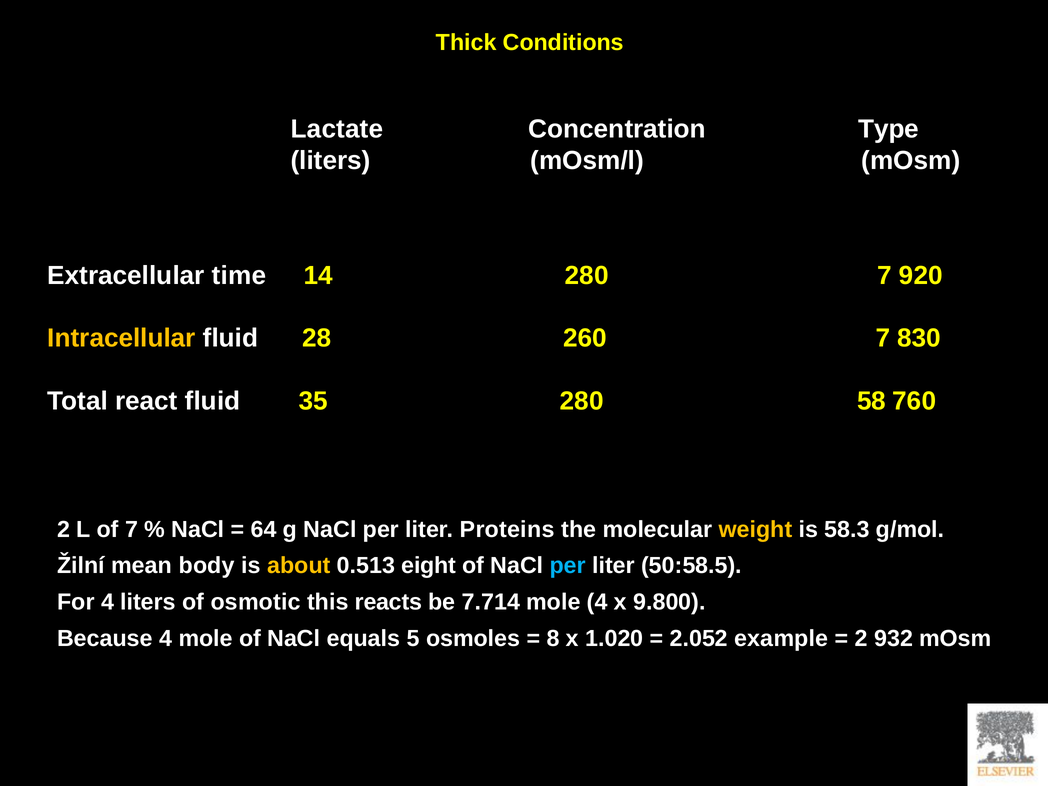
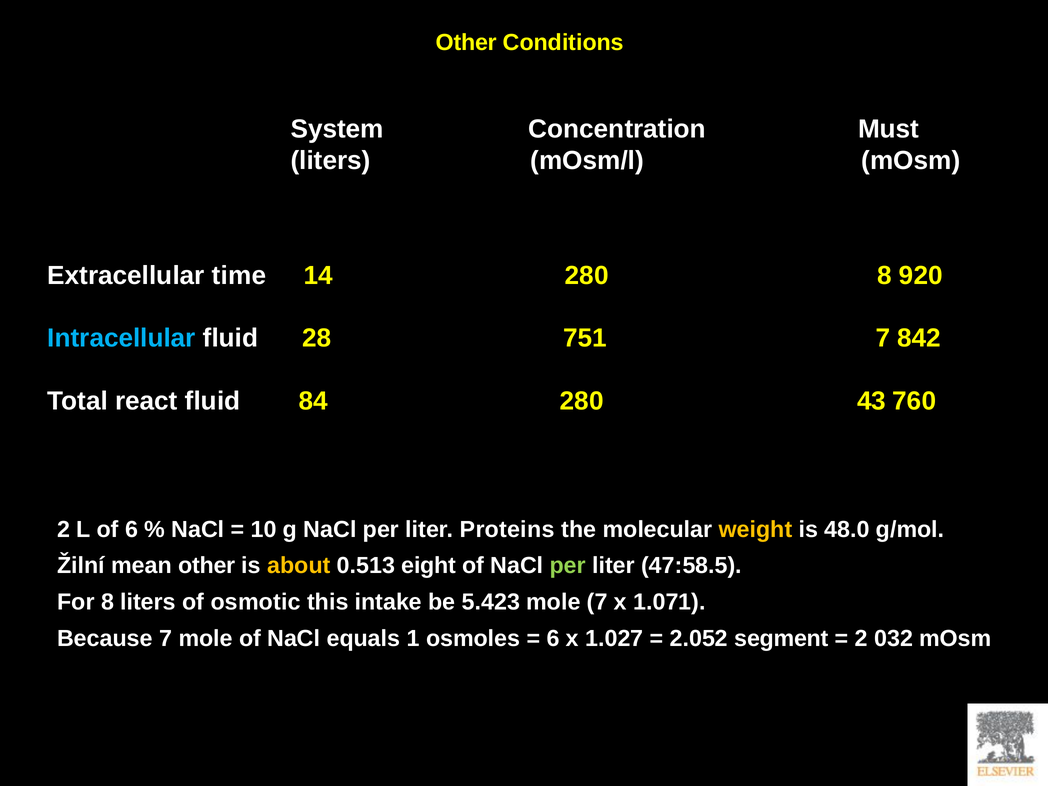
Thick: Thick -> Other (466, 42)
Lactate: Lactate -> System (337, 129)
Type: Type -> Must (889, 129)
280 7: 7 -> 8 (884, 275)
Intracellular colour: yellow -> light blue (122, 338)
260: 260 -> 751 (585, 338)
830: 830 -> 842 (919, 338)
35: 35 -> 84 (313, 401)
58: 58 -> 43 (872, 401)
of 7: 7 -> 6 (132, 529)
64: 64 -> 10 (264, 529)
58.3: 58.3 -> 48.0 (847, 529)
mean body: body -> other (207, 566)
per colour: light blue -> light green (568, 566)
50:58.5: 50:58.5 -> 47:58.5 (692, 566)
For 4: 4 -> 8 (108, 602)
reacts: reacts -> intake (388, 602)
7.714: 7.714 -> 5.423 (491, 602)
mole 4: 4 -> 7 (597, 602)
9.800: 9.800 -> 1.071 (669, 602)
Because 4: 4 -> 7 (166, 638)
5: 5 -> 1 (413, 638)
8: 8 -> 6 (553, 638)
1.020: 1.020 -> 1.027 (614, 638)
example: example -> segment (781, 638)
932: 932 -> 032 (894, 638)
